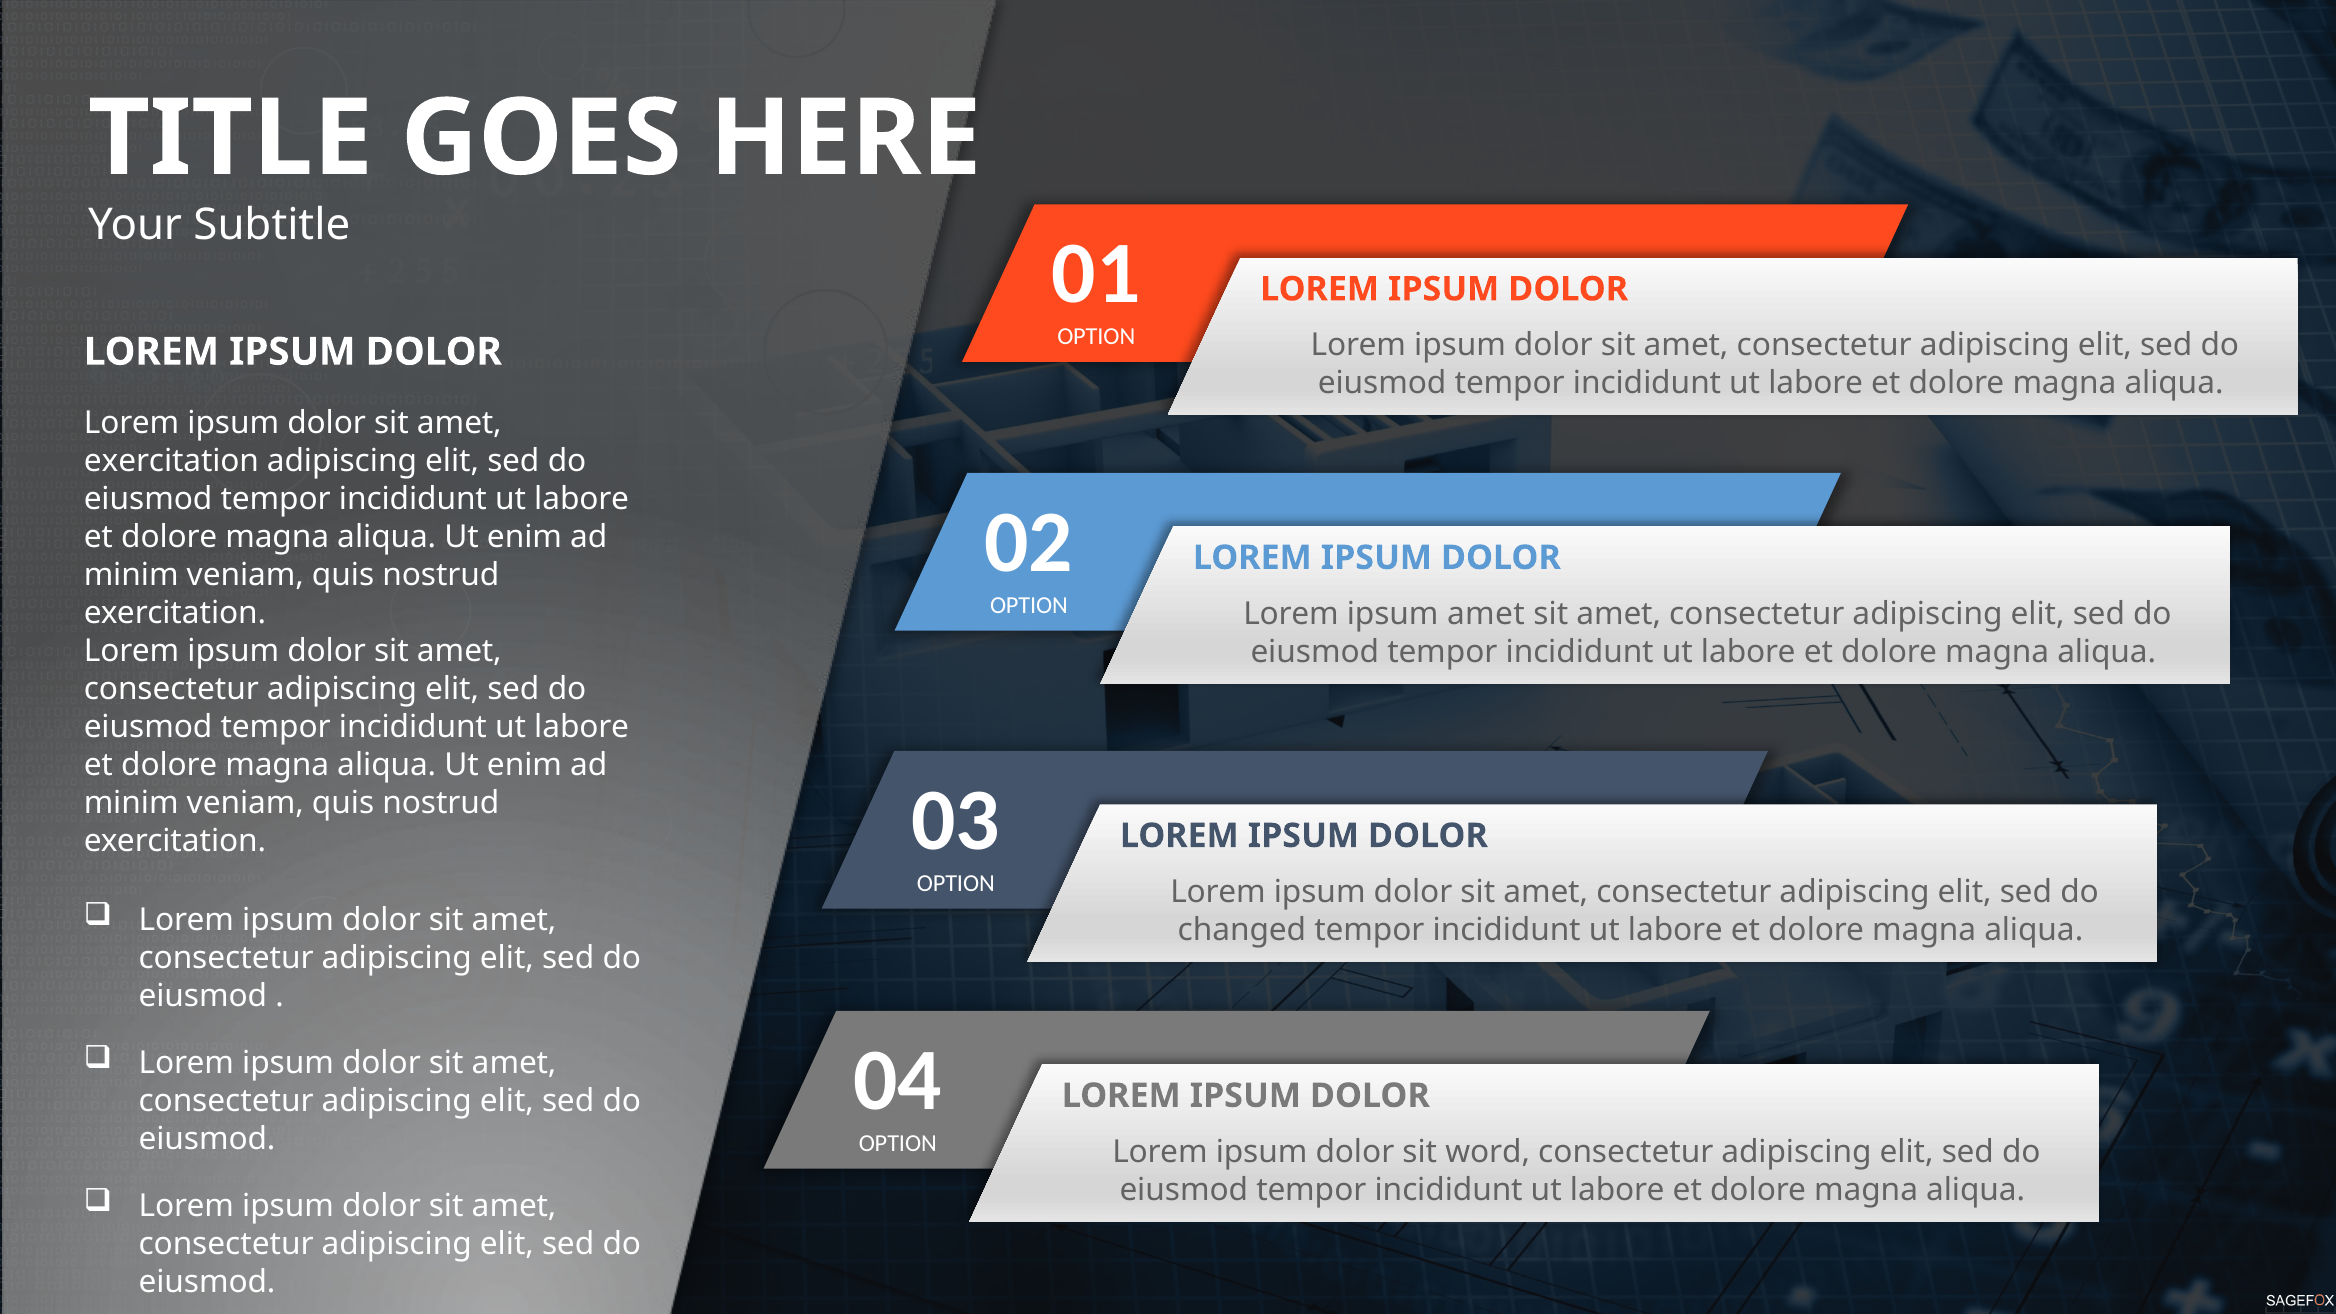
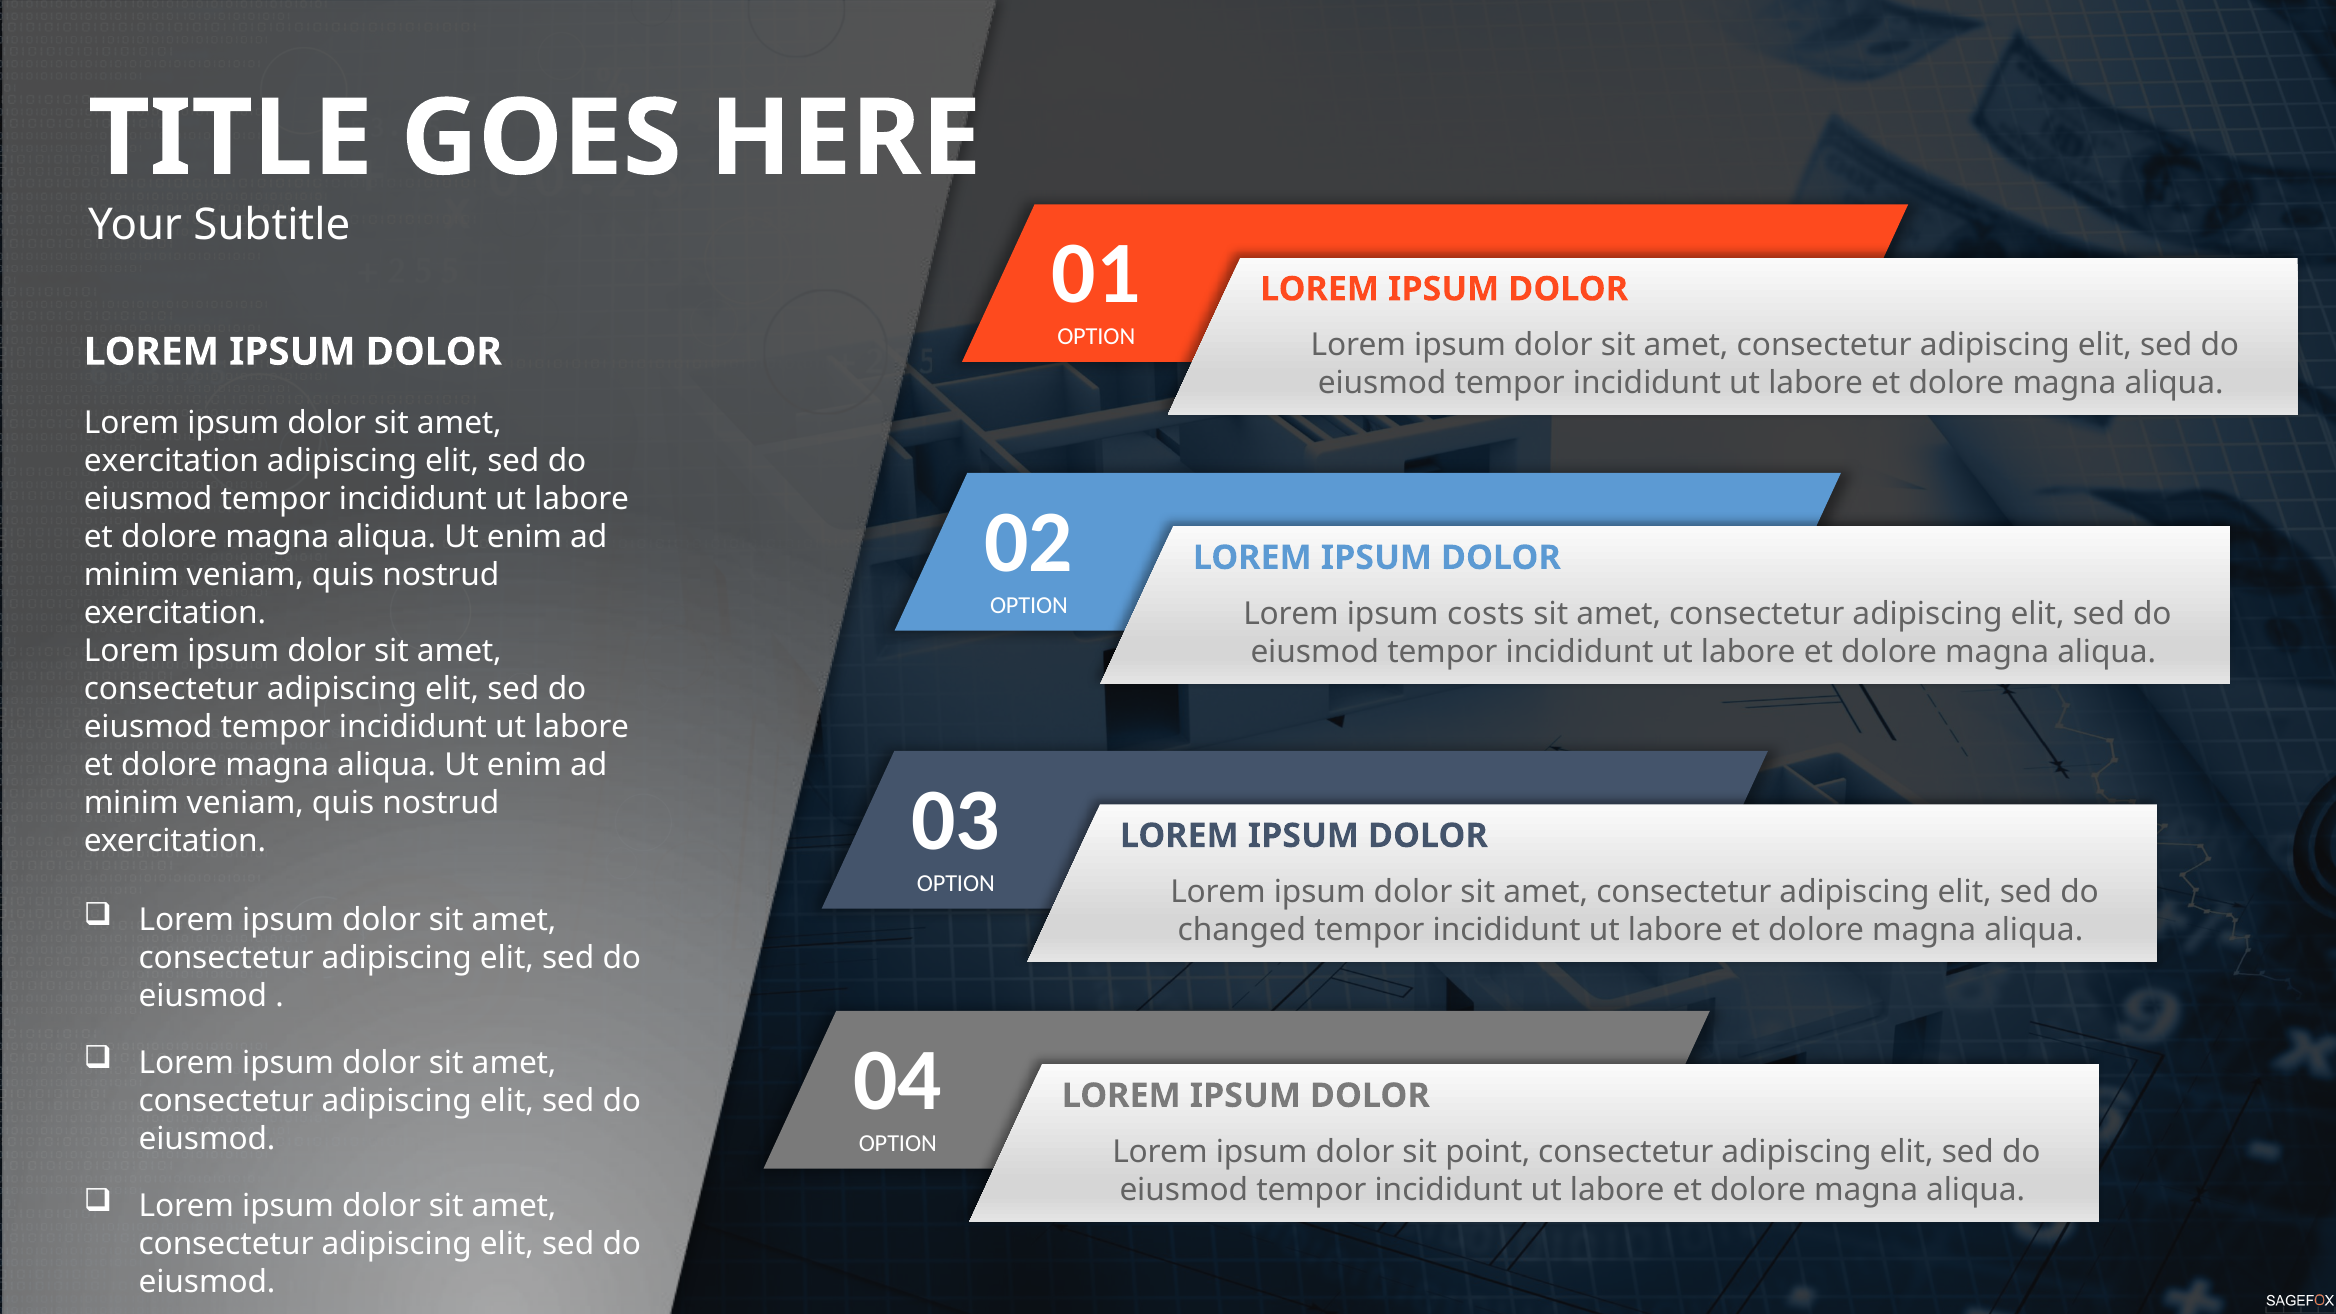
ipsum amet: amet -> costs (1486, 614)
word: word -> point (1488, 1152)
